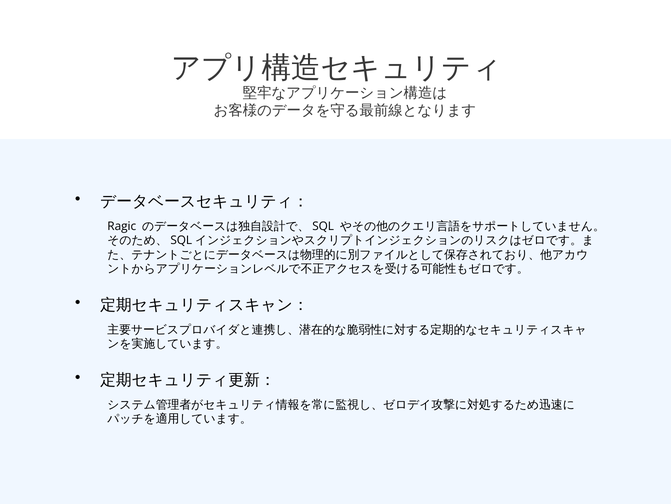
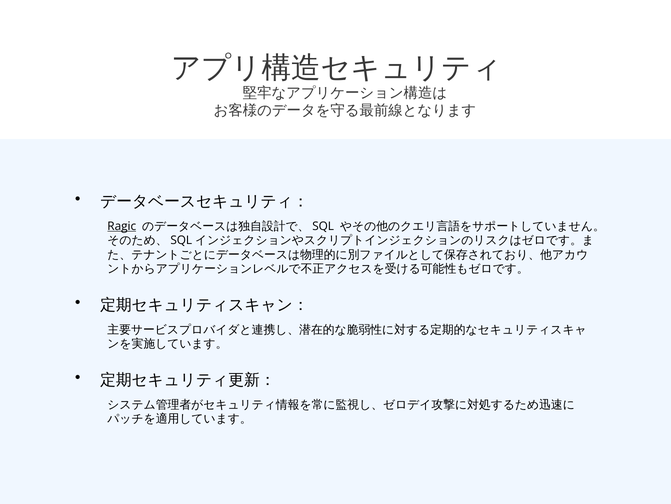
Ragic underline: none -> present (122, 226)
